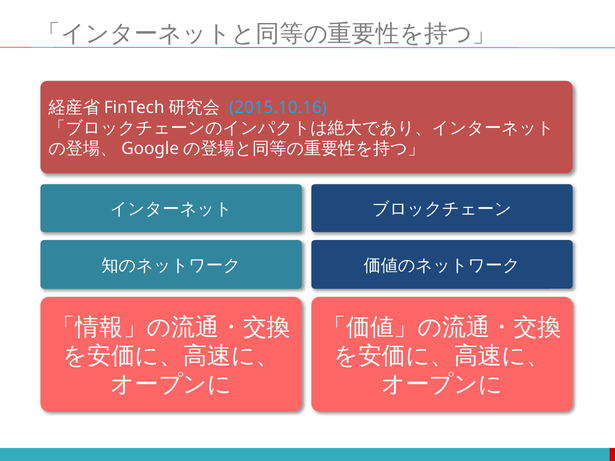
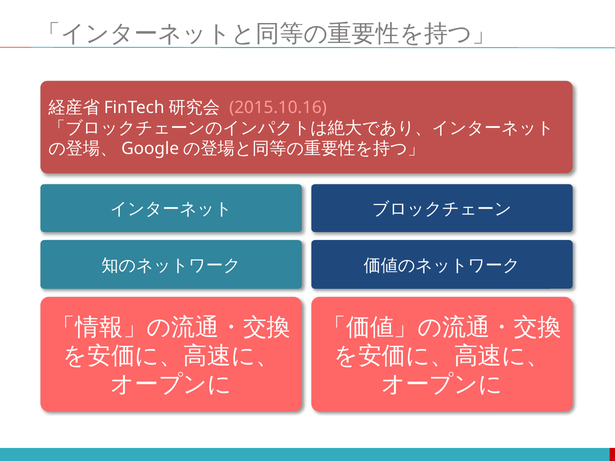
2015.10.16 colour: light blue -> pink (278, 108)
